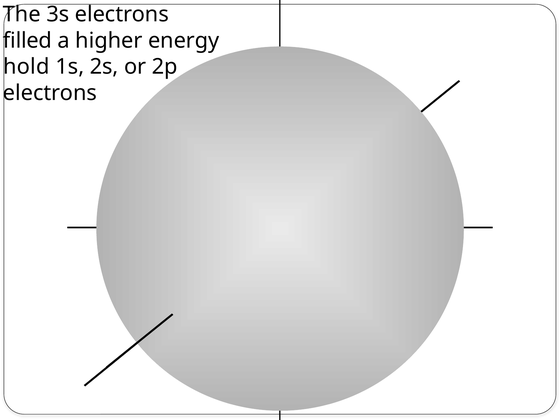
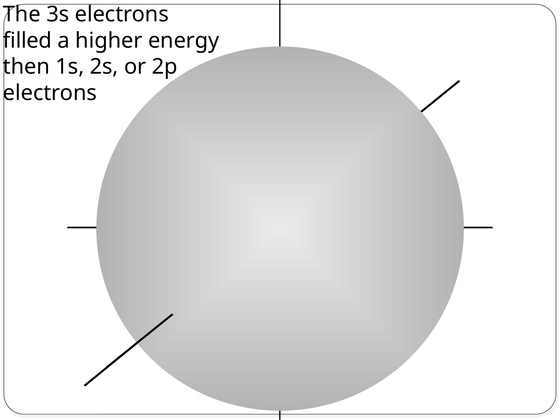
hold: hold -> then (26, 67)
